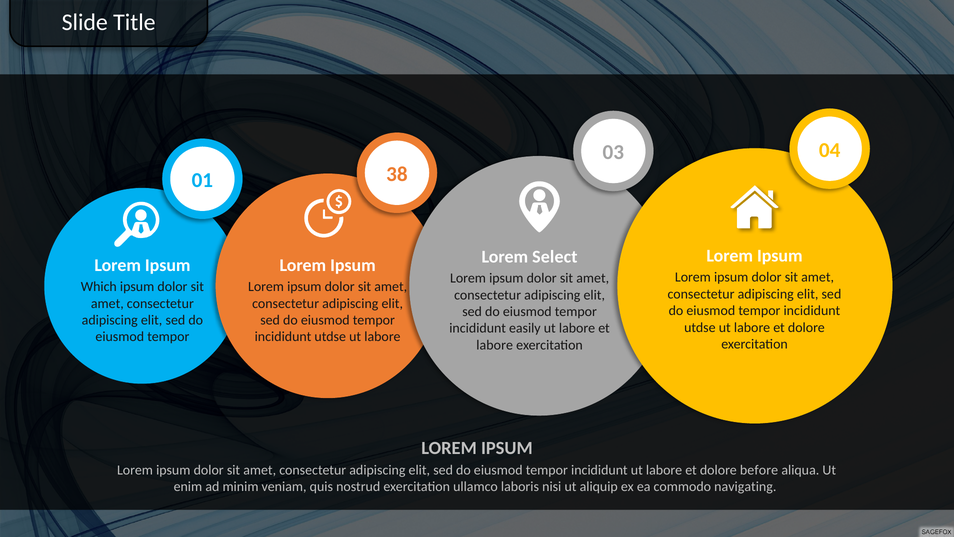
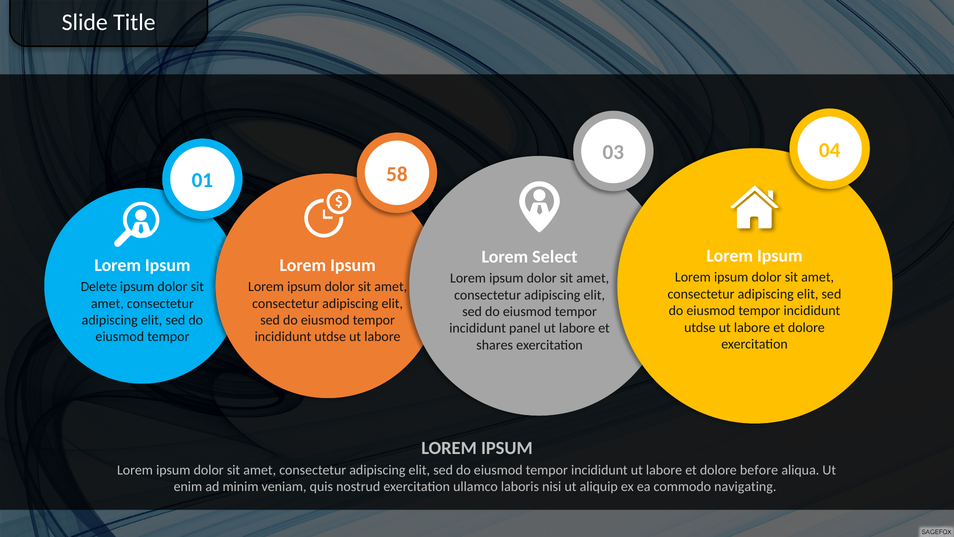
38: 38 -> 58 (397, 174)
Which: Which -> Delete (99, 287)
easily: easily -> panel (525, 328)
labore: labore -> shares (495, 345)
